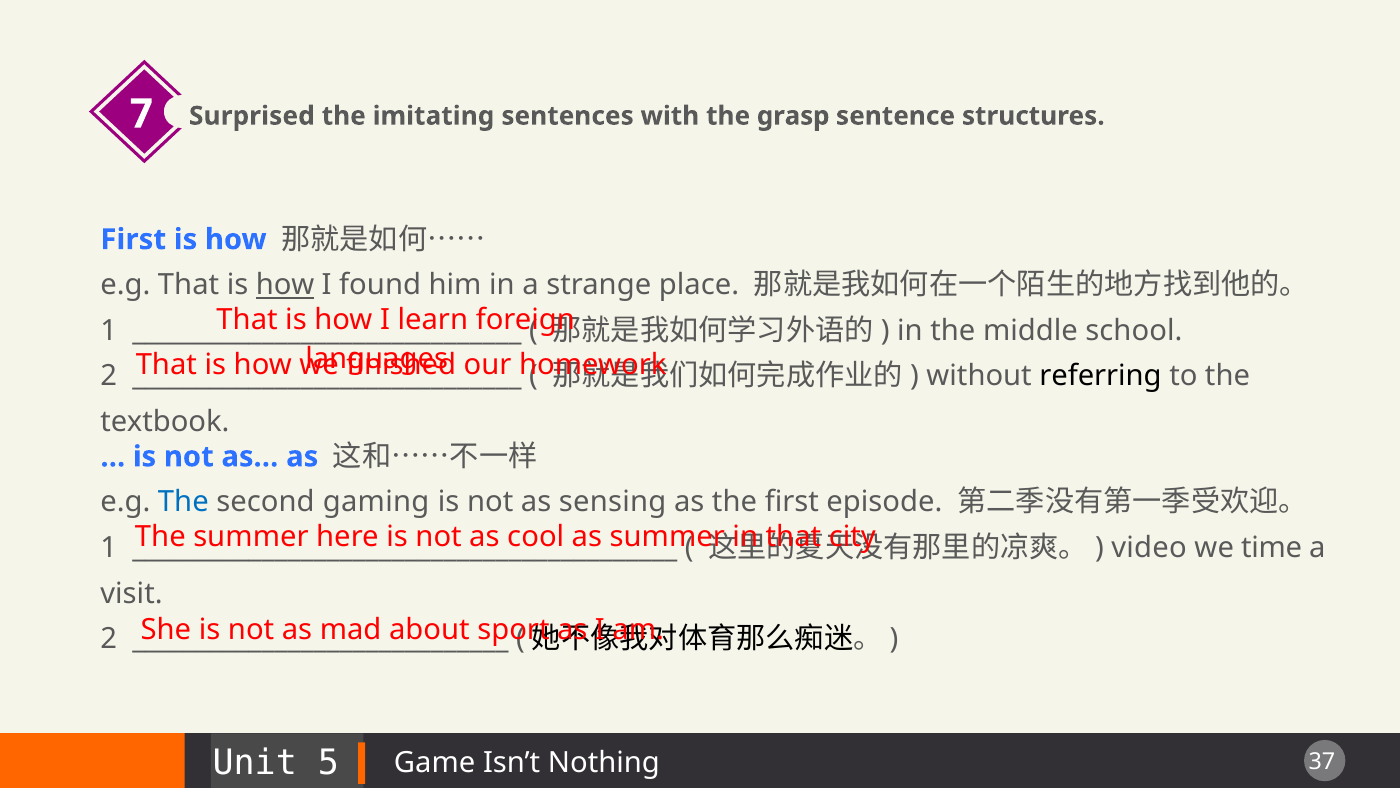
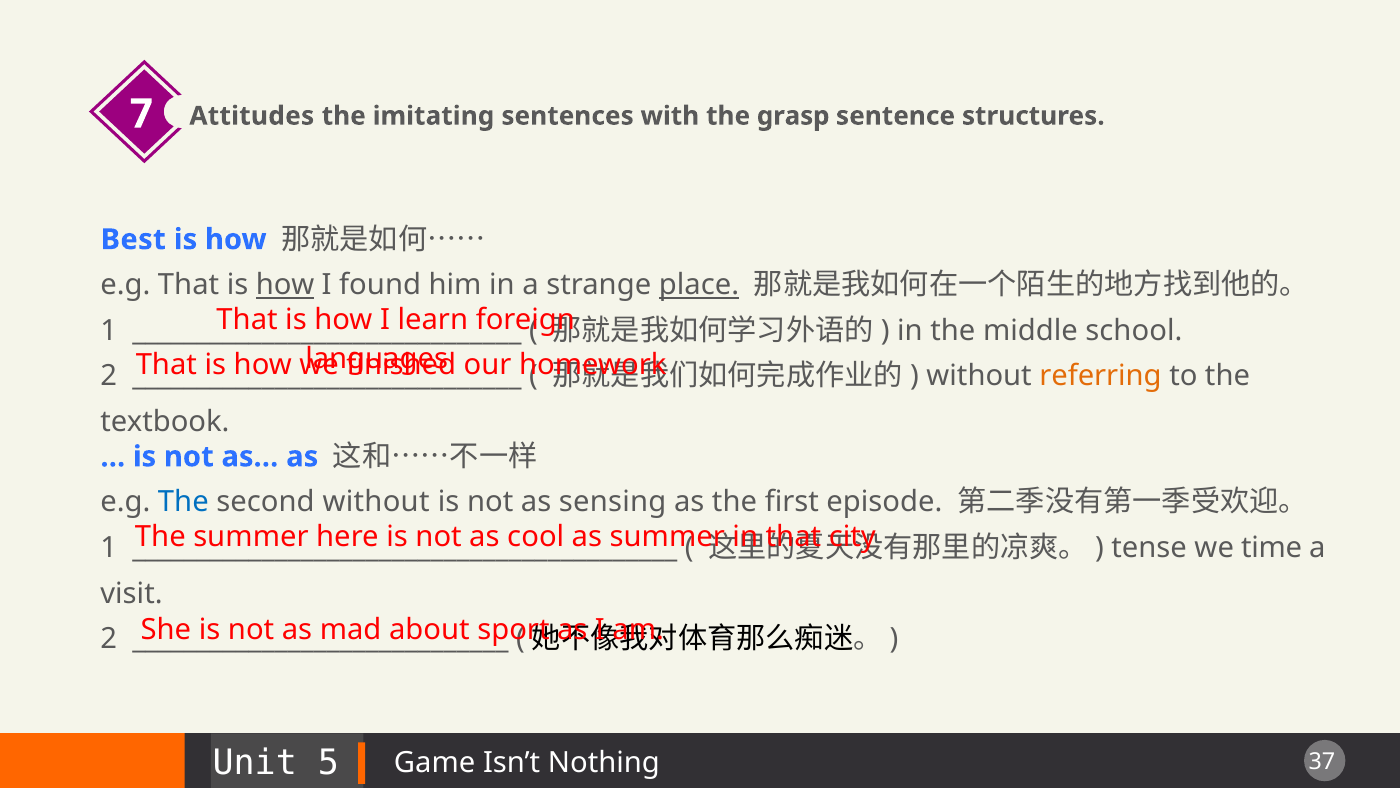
Surprised: Surprised -> Attitudes (252, 116)
First: First -> Best (133, 239)
place underline: none -> present (699, 285)
referring colour: black -> orange (1100, 376)
second gaming: gaming -> without (376, 502)
video: video -> tense (1149, 547)
